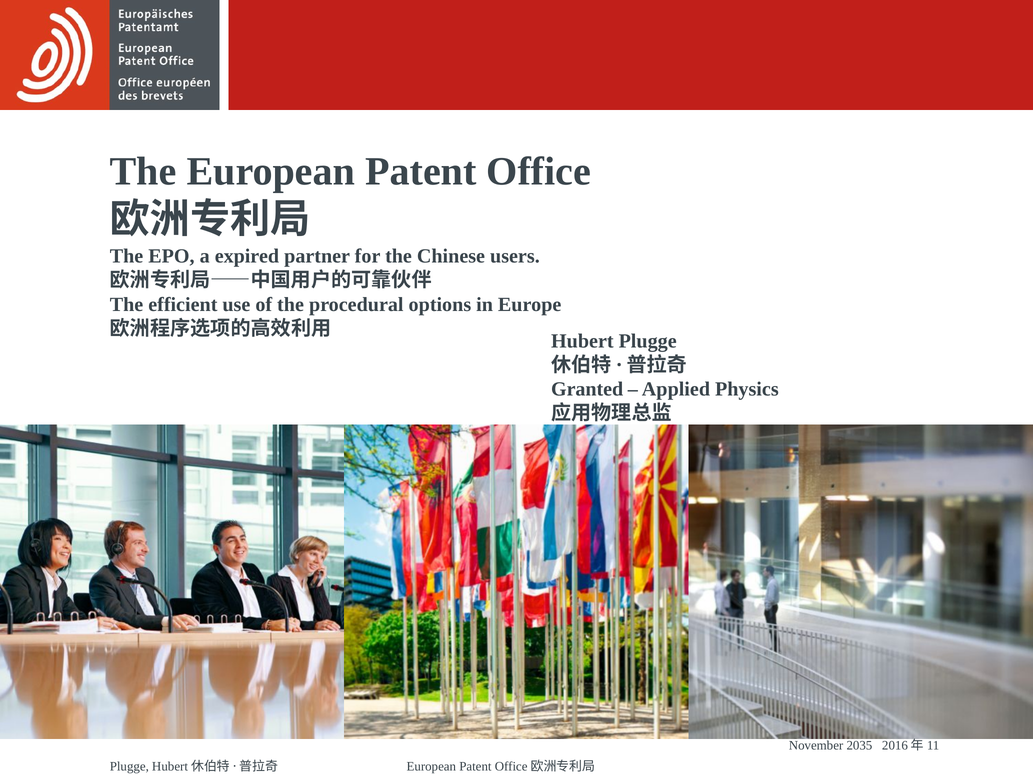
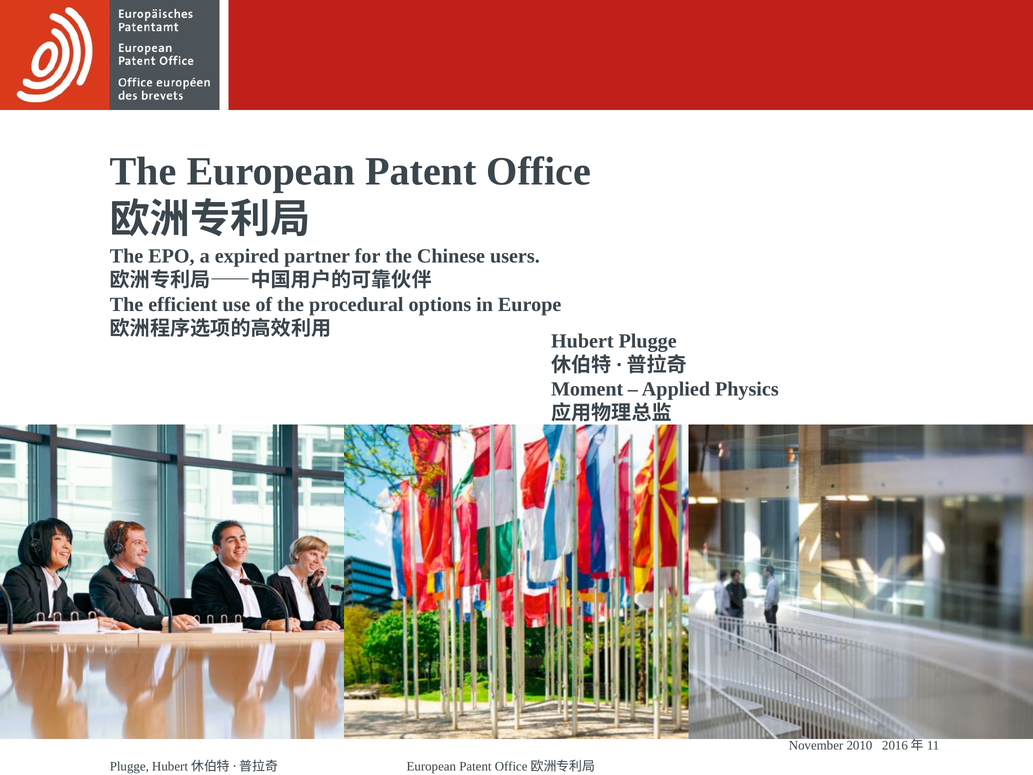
Granted: Granted -> Moment (587, 389)
2035: 2035 -> 2010 (859, 745)
